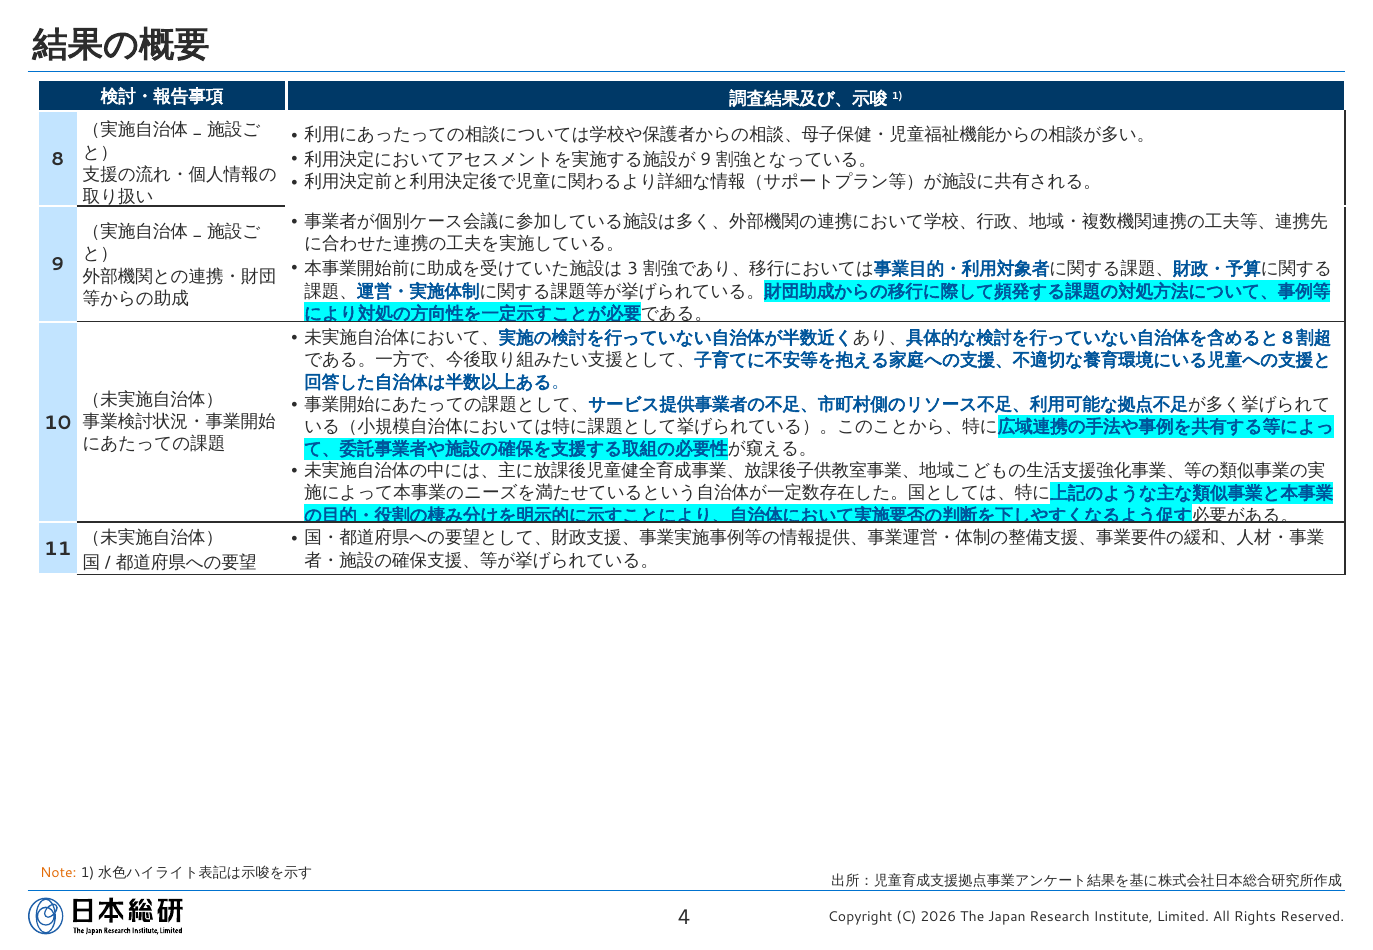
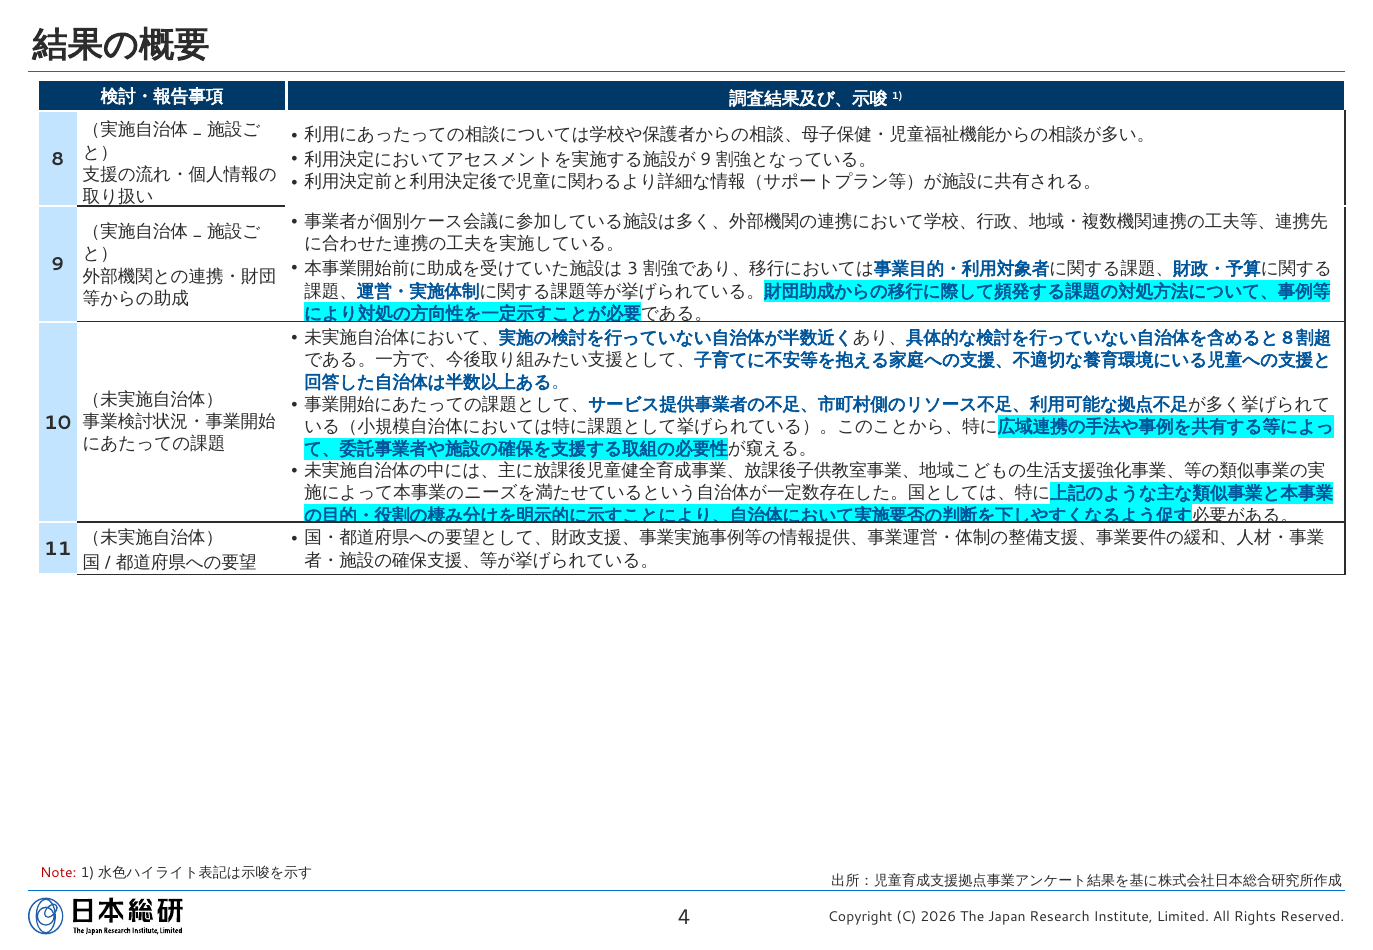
Note colour: orange -> red (58, 873)
